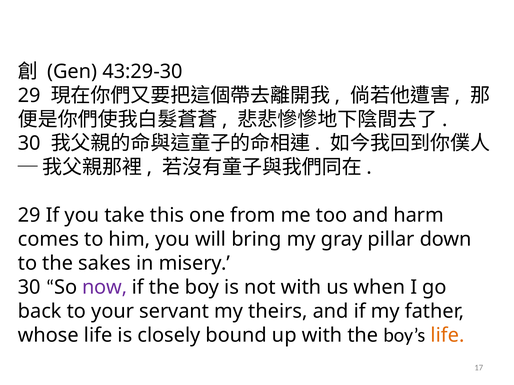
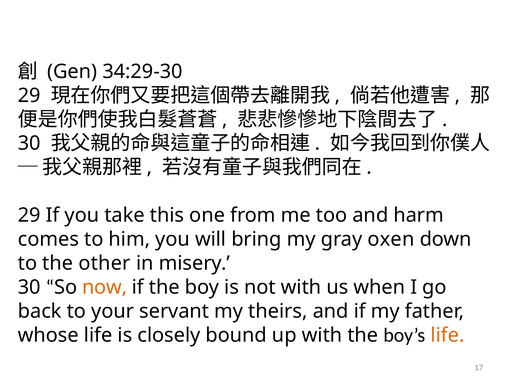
43:29-30: 43:29-30 -> 34:29-30 (143, 72)
pillar: pillar -> oxen (391, 240)
sakes: sakes -> other (105, 264)
now colour: purple -> orange (105, 288)
